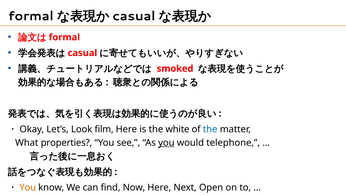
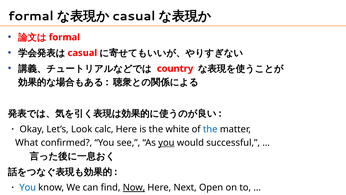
smoked: smoked -> country (175, 68)
film: film -> calc (104, 129)
properties: properties -> confirmed (66, 142)
telephone: telephone -> successful (233, 142)
You colour: orange -> blue (28, 187)
Now underline: none -> present (134, 187)
